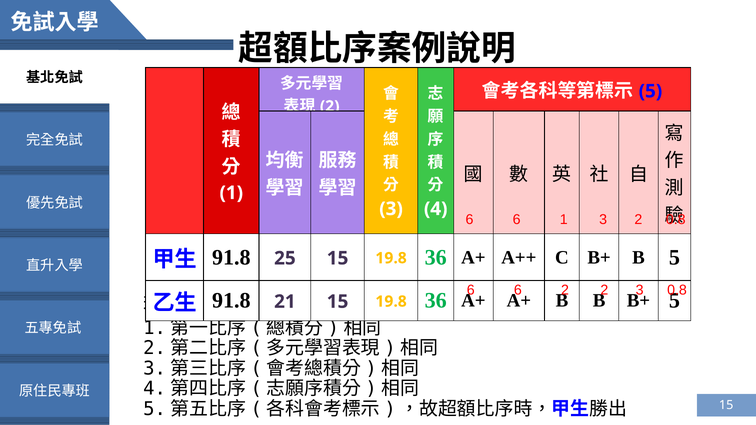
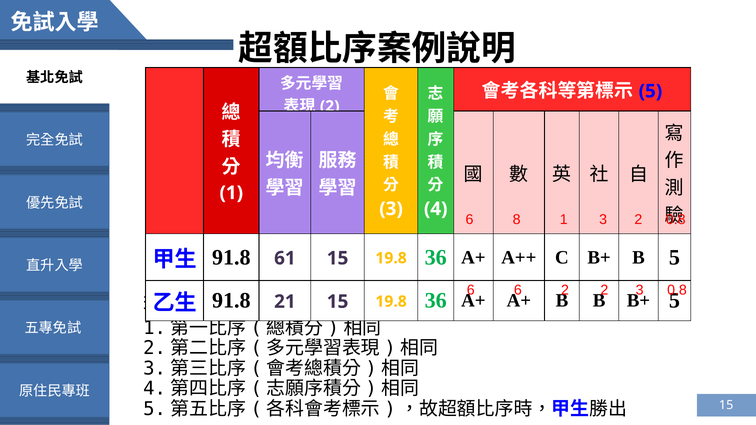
6: 6 -> 8 (517, 220)
25: 25 -> 61 (285, 258)
